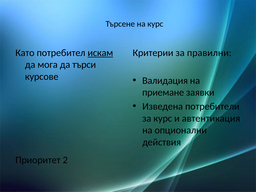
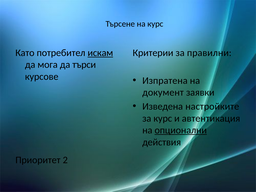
Валидация: Валидация -> Изпратена (165, 81)
приемане: приемане -> документ (163, 92)
потребители: потребители -> настройките (212, 106)
опционални underline: none -> present (181, 130)
